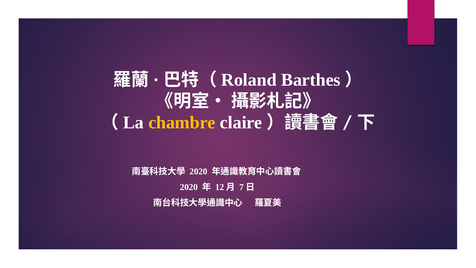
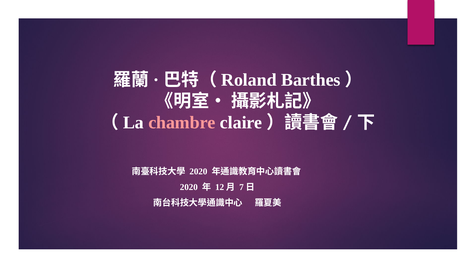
chambre colour: yellow -> pink (182, 123)
